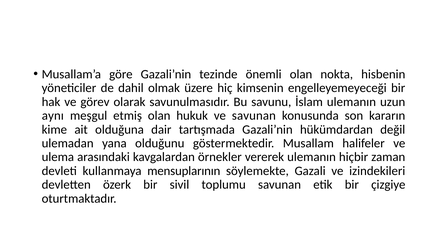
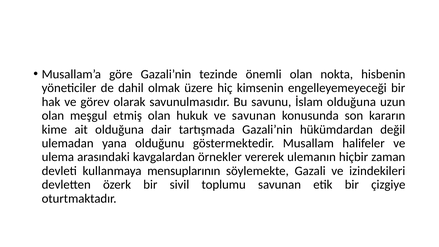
İslam ulemanın: ulemanın -> olduğuna (351, 102)
aynı: aynı -> olan (53, 116)
